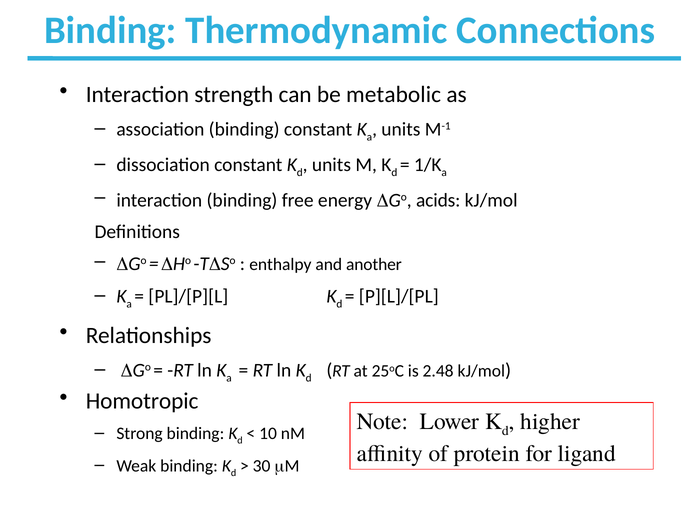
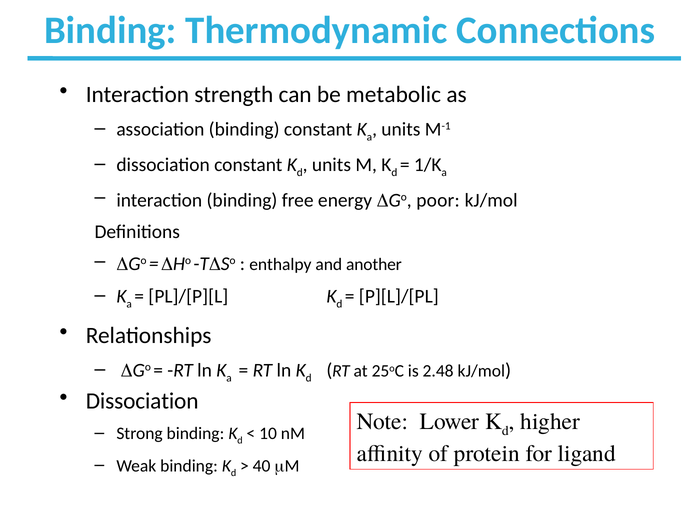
acids: acids -> poor (438, 200)
Homotropic: Homotropic -> Dissociation (142, 401)
30: 30 -> 40 (262, 466)
